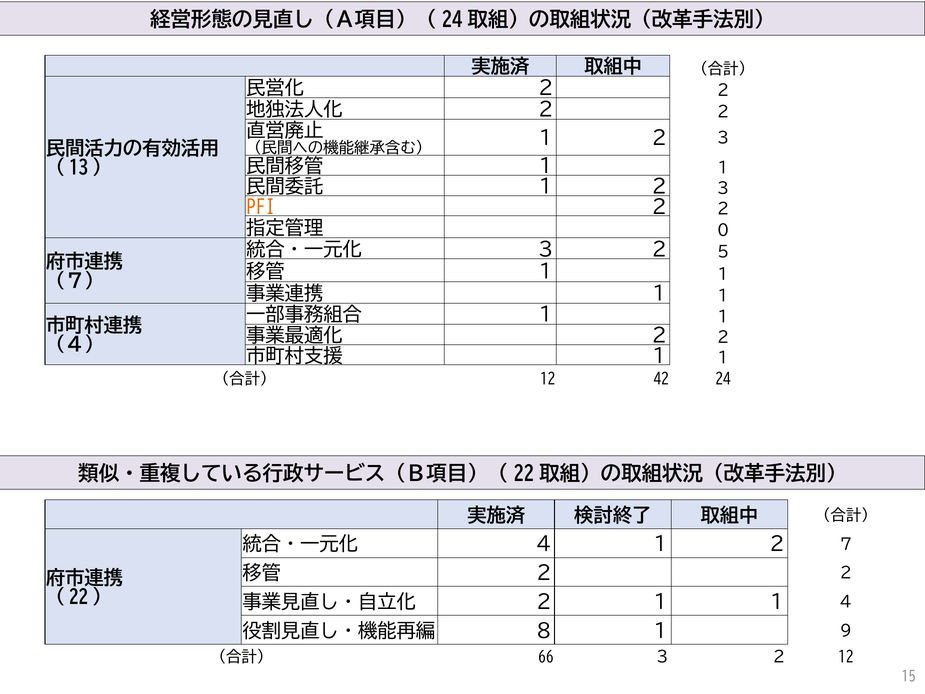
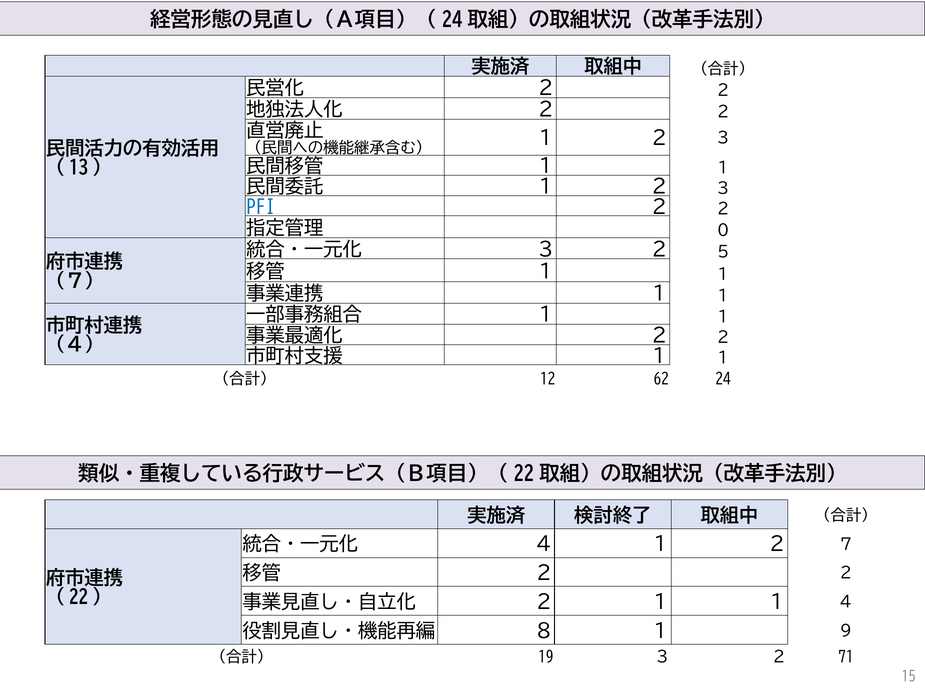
PFI colour: orange -> blue (261, 207)
42: 42 -> 62 (661, 379)
66: 66 -> 19 (546, 657)
２ 12: 12 -> 71 (846, 657)
